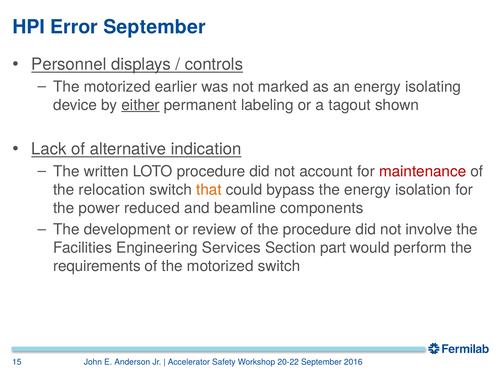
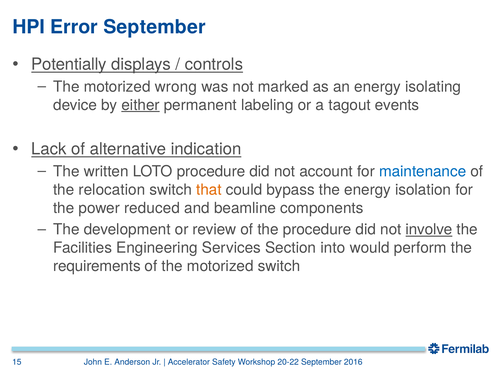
Personnel: Personnel -> Potentially (69, 64)
earlier: earlier -> wrong (176, 87)
shown: shown -> events (397, 105)
maintenance colour: red -> blue (423, 171)
involve underline: none -> present (429, 229)
part: part -> into (333, 248)
